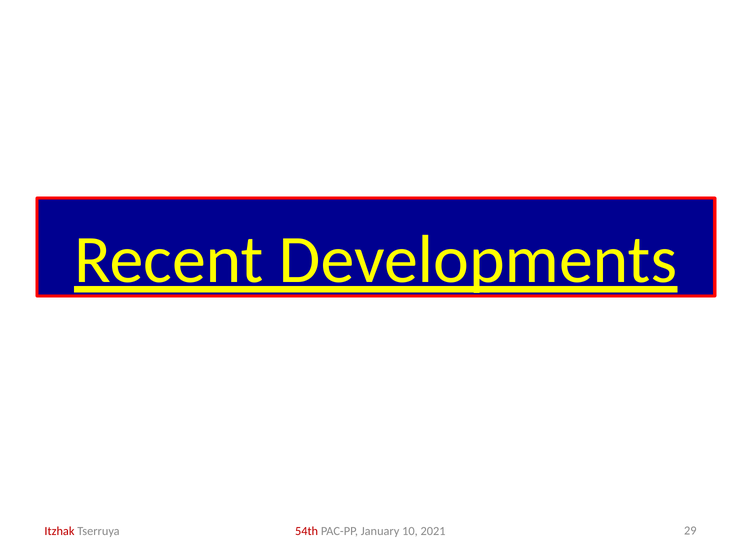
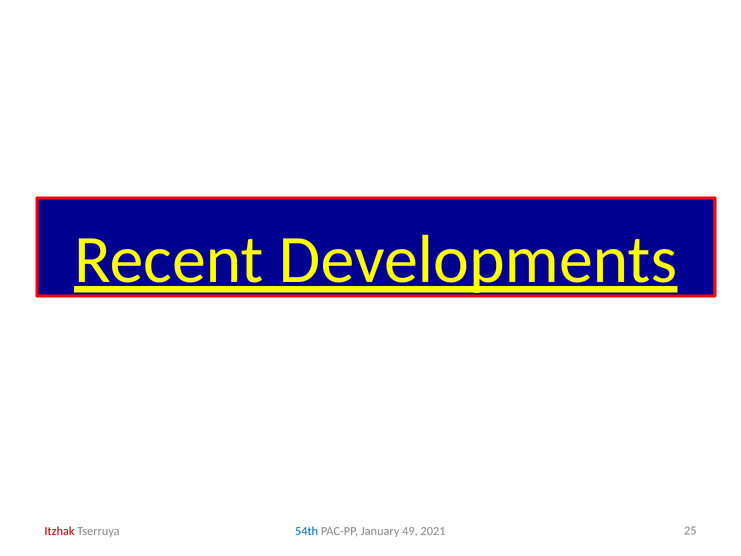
54th colour: red -> blue (307, 531)
10: 10 -> 49 (410, 531)
29: 29 -> 25 (690, 531)
